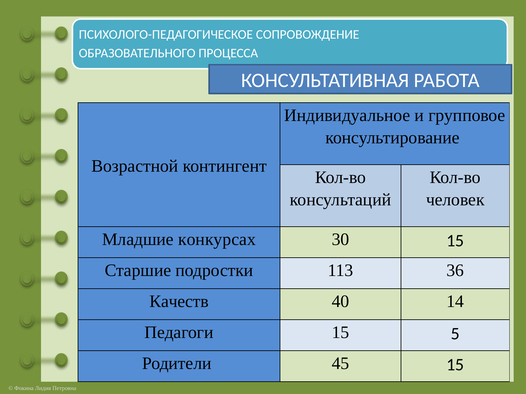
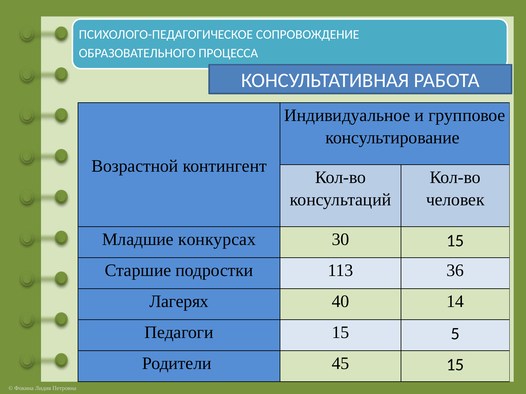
Качеств: Качеств -> Лагерях (179, 302)
